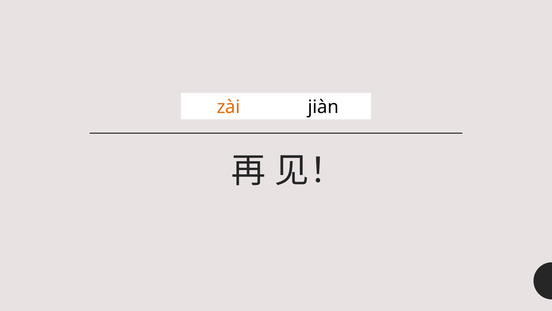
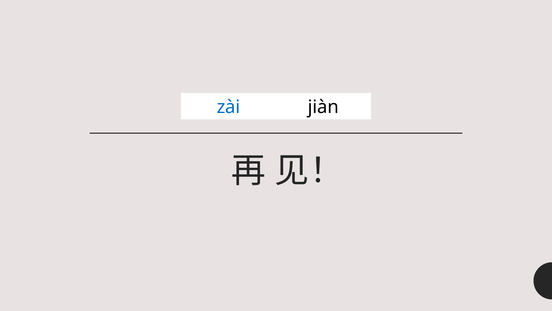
zài colour: orange -> blue (229, 107)
